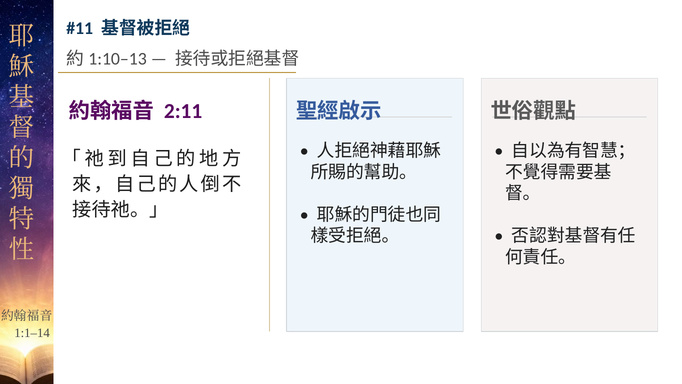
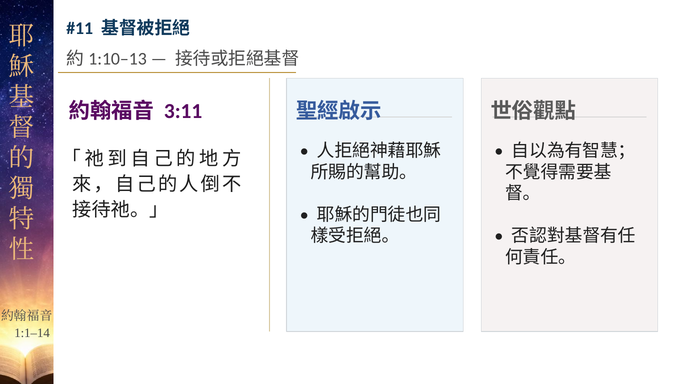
2:11: 2:11 -> 3:11 (183, 111)
